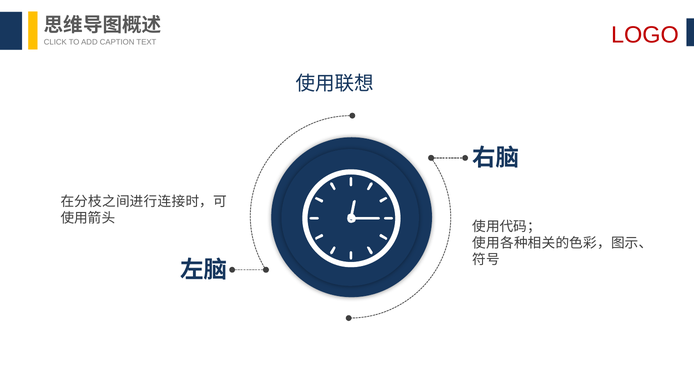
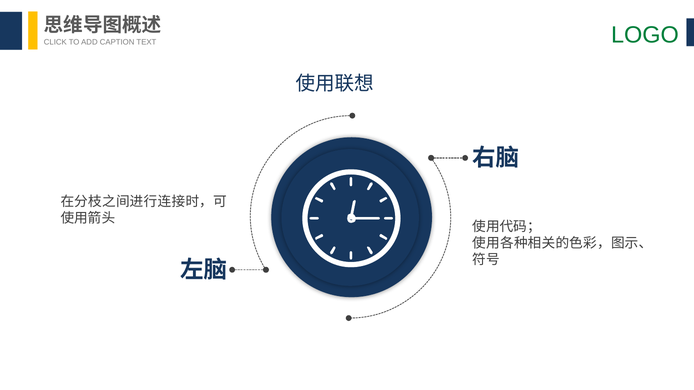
LOGO colour: red -> green (645, 35)
